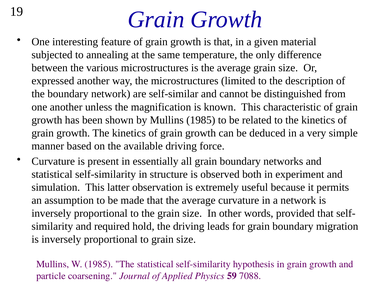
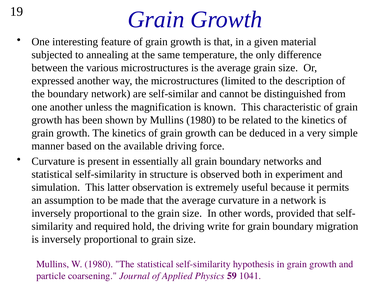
Mullins 1985: 1985 -> 1980 (201, 120)
leads: leads -> write (218, 226)
W 1985: 1985 -> 1980 (99, 264)
7088: 7088 -> 1041 (250, 275)
